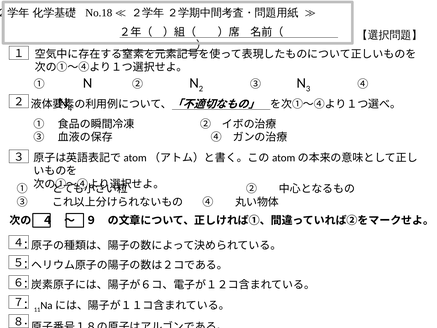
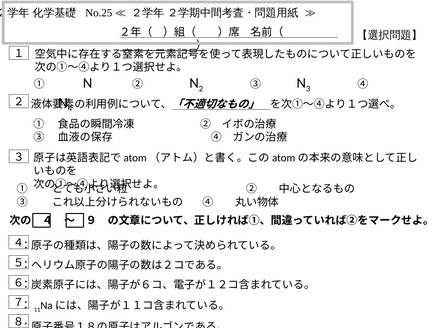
No.18: No.18 -> No.25 (99, 13)
